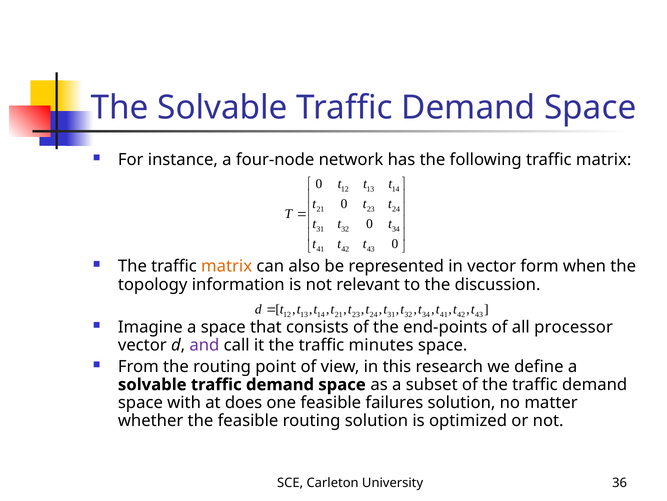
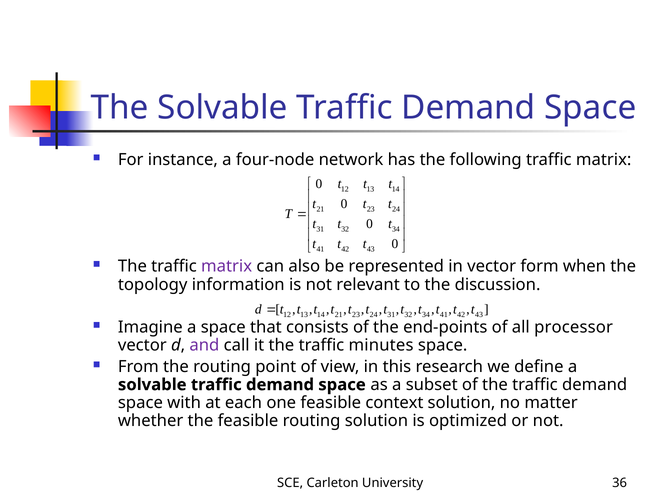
matrix colour: orange -> purple (227, 266)
does: does -> each (243, 402)
failures: failures -> context (394, 402)
